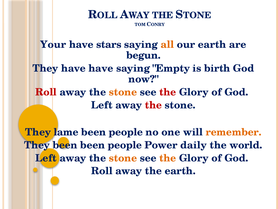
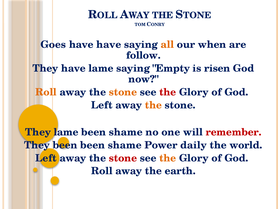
Your: Your -> Goes (53, 44)
have stars: stars -> have (109, 44)
our earth: earth -> when (212, 44)
begun: begun -> follow (143, 55)
have have: have -> lame (101, 68)
birth: birth -> risen (217, 68)
Roll colour: red -> orange (46, 92)
the colour: red -> orange (153, 105)
people: people -> shame (126, 132)
remember colour: orange -> red (234, 132)
people: people -> shame (125, 145)
stone colour: orange -> red (123, 158)
